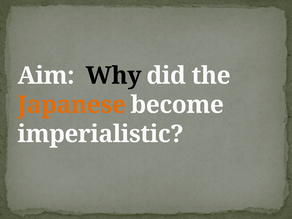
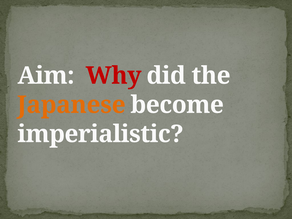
Why colour: black -> red (114, 76)
